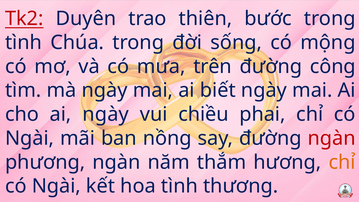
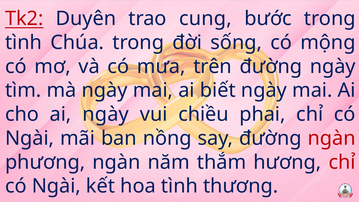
thiên: thiên -> cung (205, 19)
đường công: công -> ngày (333, 66)
chỉ colour: orange -> red (342, 162)
